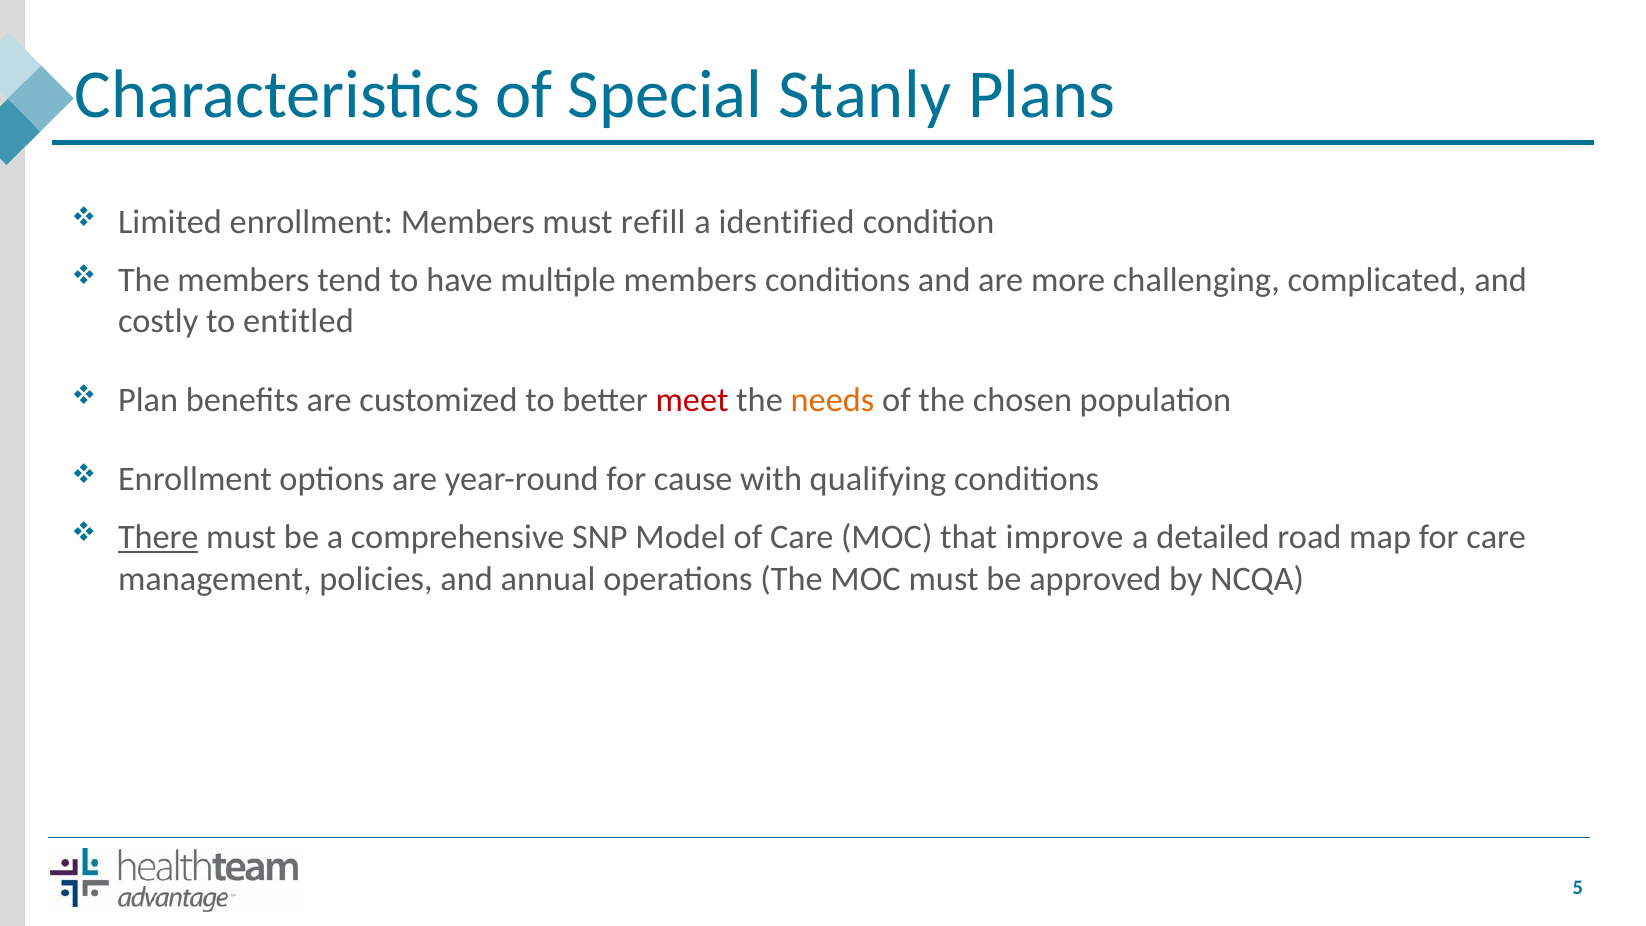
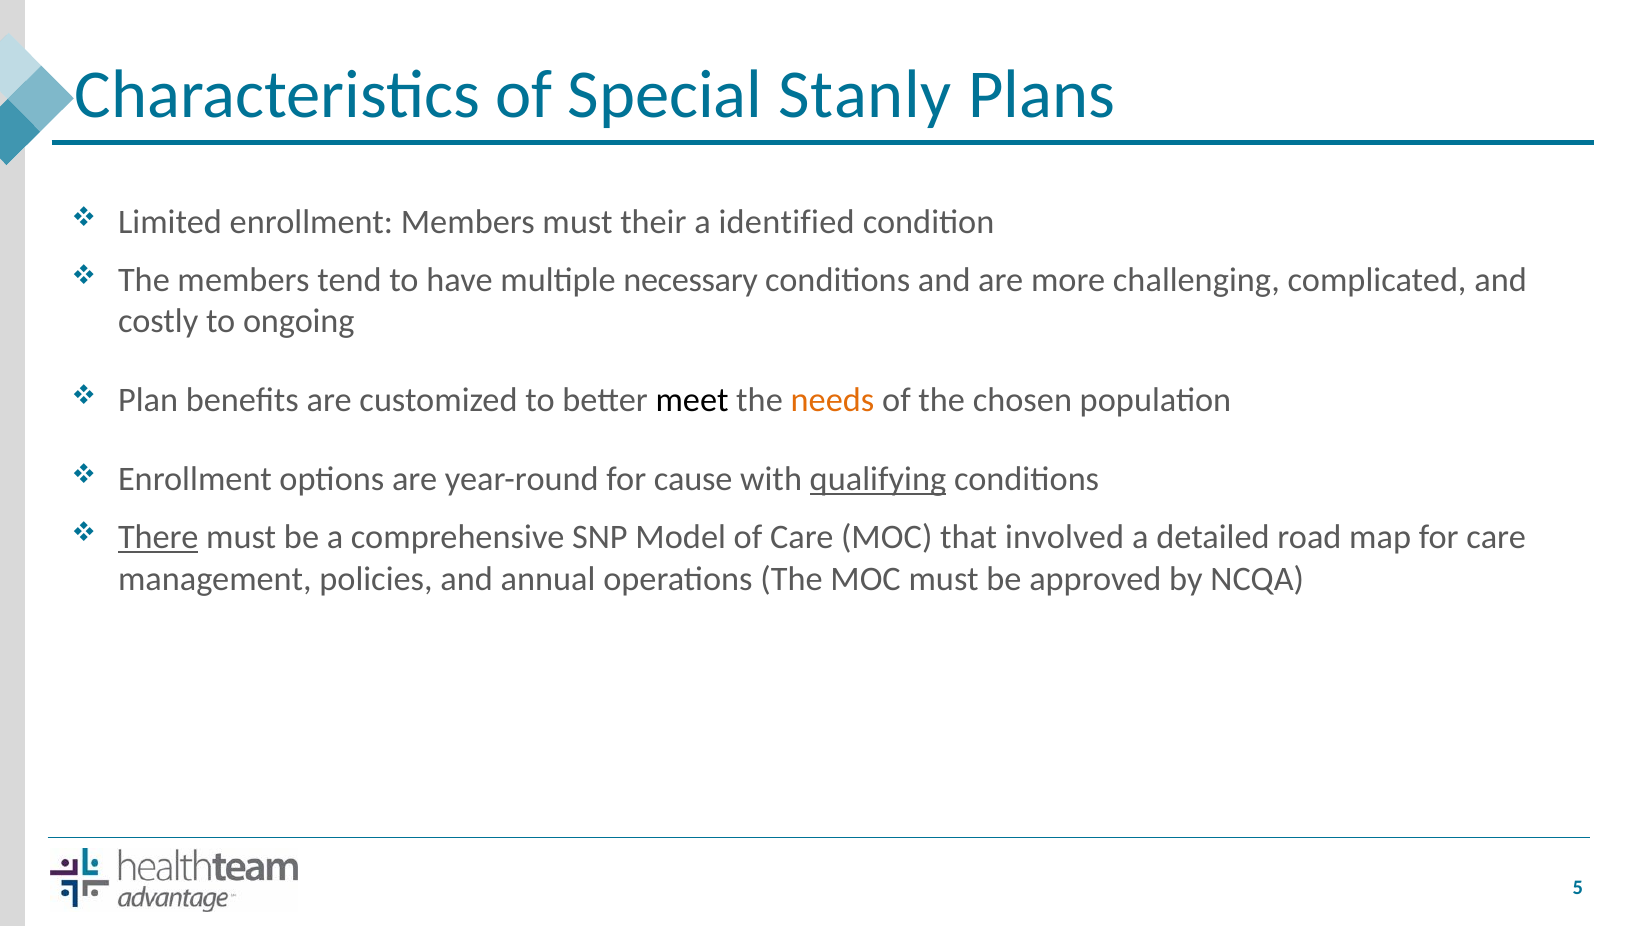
refill: refill -> their (653, 222)
multiple members: members -> necessary (691, 280)
entitled: entitled -> ongoing (299, 322)
meet colour: red -> black (692, 400)
qualifying underline: none -> present (878, 479)
improve: improve -> involved (1065, 538)
